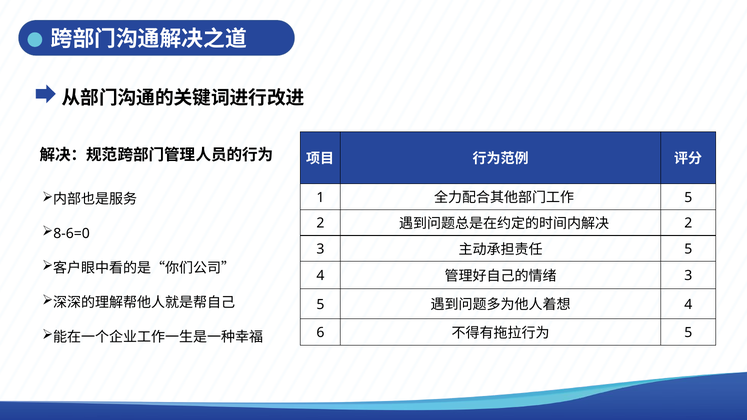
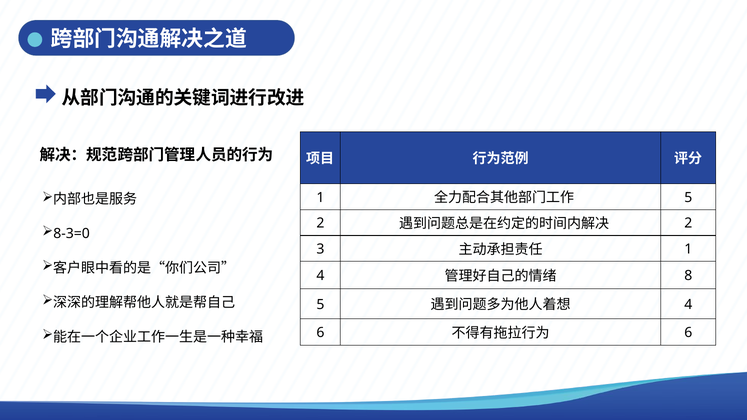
8-6=0: 8-6=0 -> 8-3=0 (72, 234)
5: 5 -> 1 (688, 249)
3: 3 -> 8 (688, 276)
5: 5 -> 6 (688, 333)
